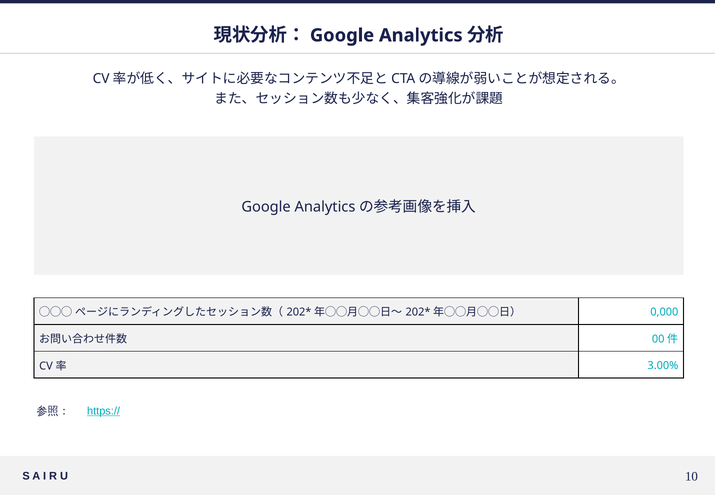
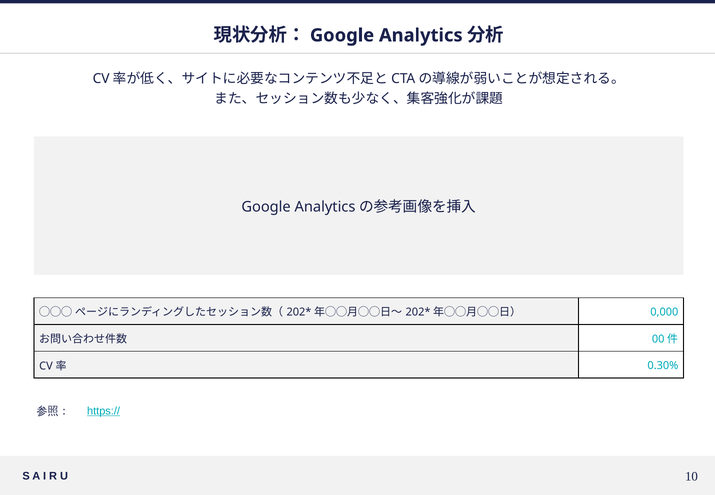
3.00%: 3.00% -> 0.30% (663, 365)
